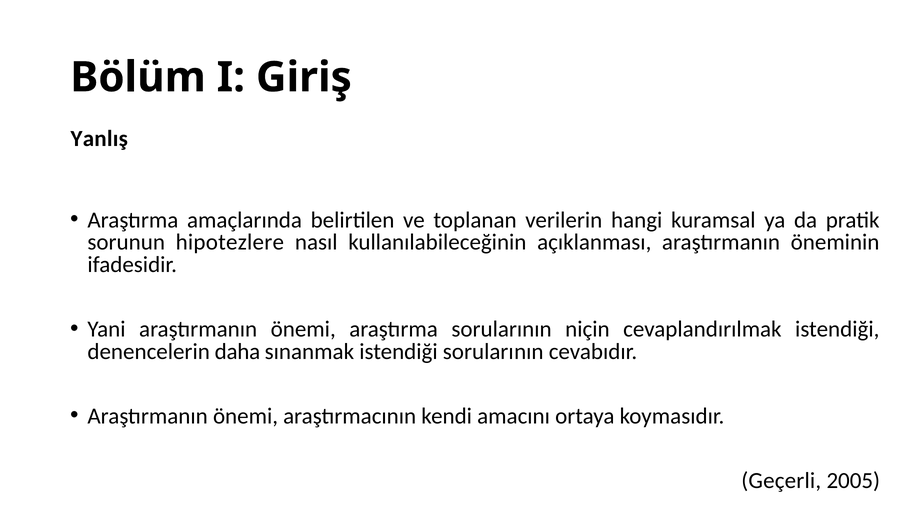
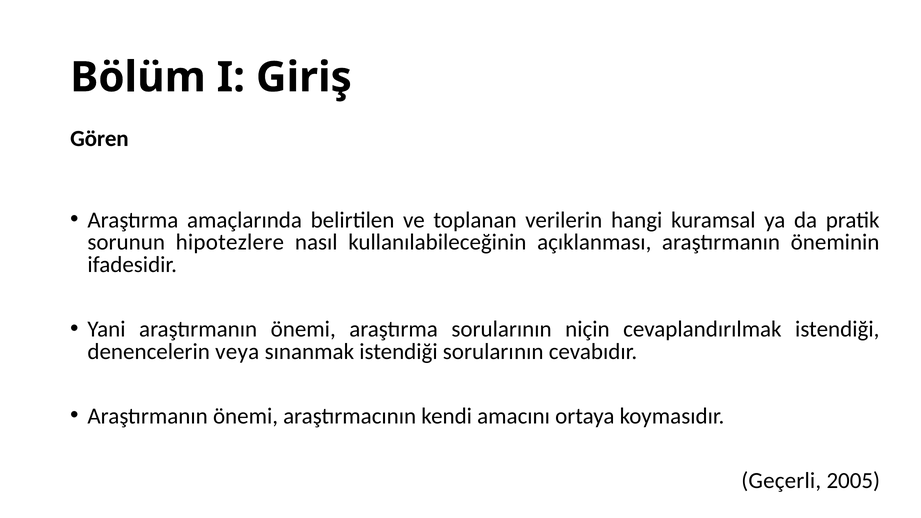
Yanlış: Yanlış -> Gören (99, 139)
daha: daha -> veya (237, 352)
